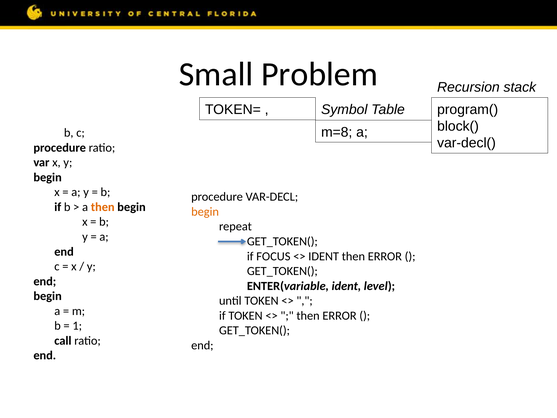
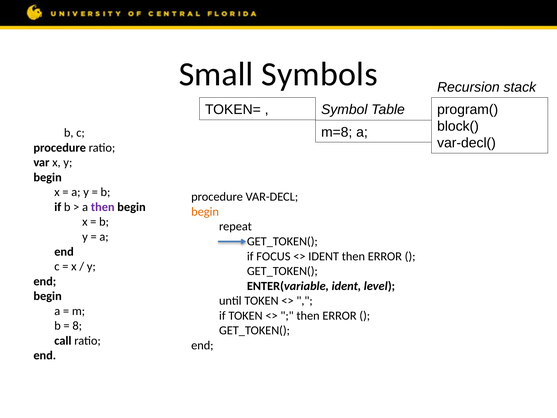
Problem: Problem -> Symbols (319, 74)
then colour: orange -> purple (103, 207)
1: 1 -> 8 (77, 326)
